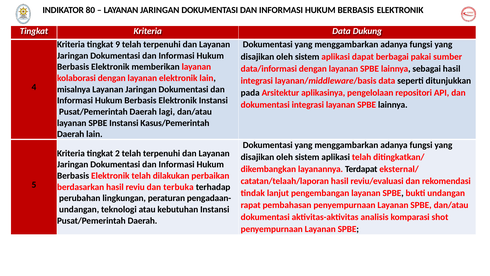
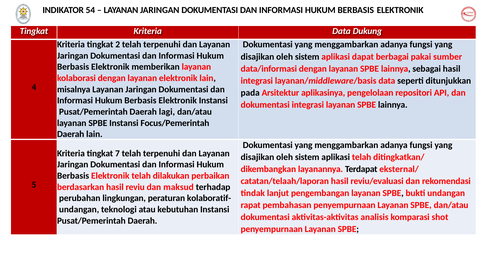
80: 80 -> 54 (90, 10)
9: 9 -> 2 (118, 44)
Kasus/Pemerintah: Kasus/Pemerintah -> Focus/Pemerintah (175, 123)
2: 2 -> 7 (117, 153)
terbuka: terbuka -> maksud (178, 187)
pengadaan-: pengadaan- -> kolaboratif- (209, 198)
